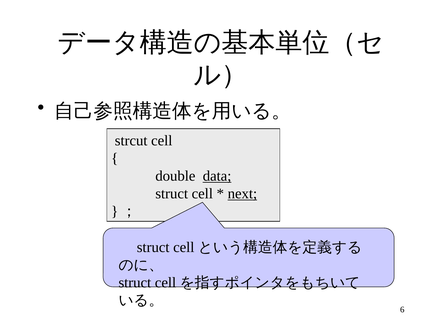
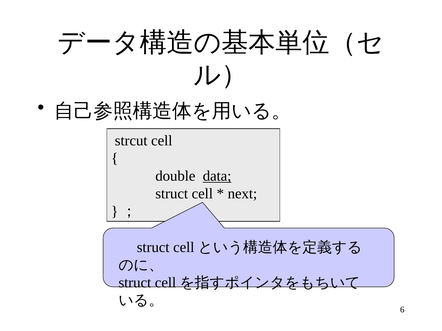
next underline: present -> none (242, 194)
